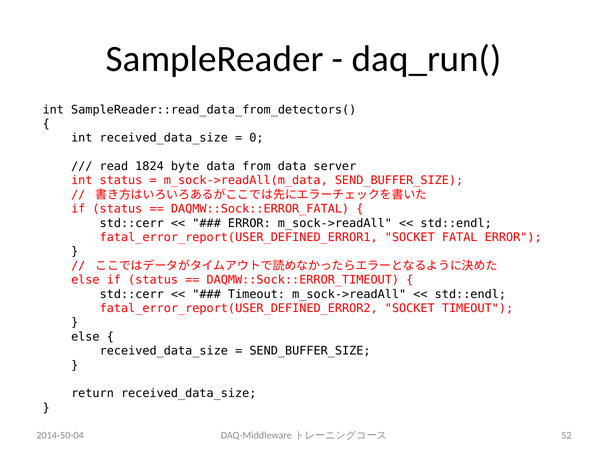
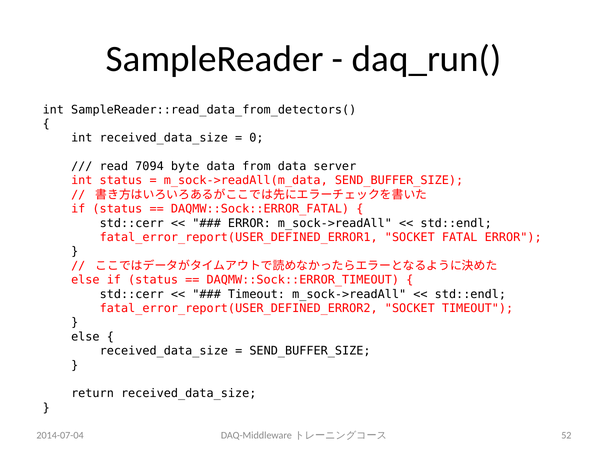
1824: 1824 -> 7094 (149, 166)
2014-50-04: 2014-50-04 -> 2014-07-04 (60, 435)
